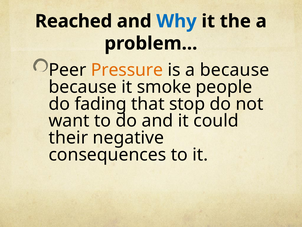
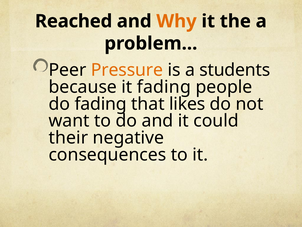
Why colour: blue -> orange (177, 21)
a because: because -> students (235, 70)
it smoke: smoke -> fading (164, 87)
stop: stop -> likes (187, 104)
